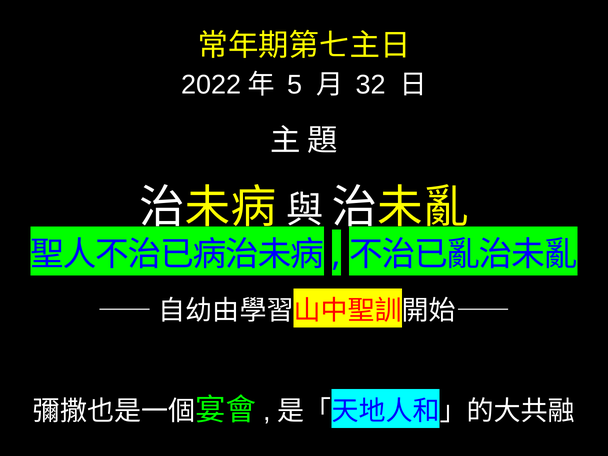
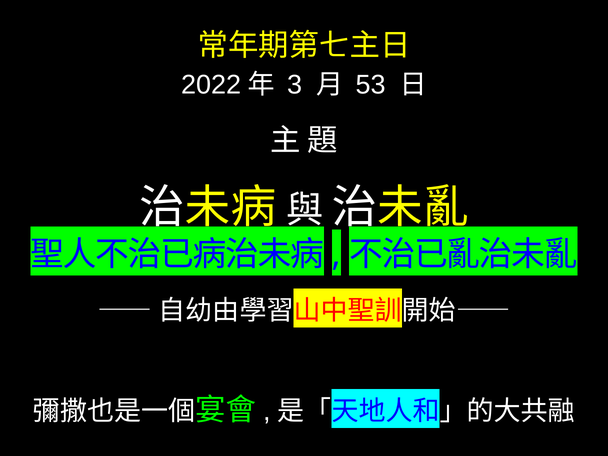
5: 5 -> 3 (295, 85)
32: 32 -> 53 (371, 85)
